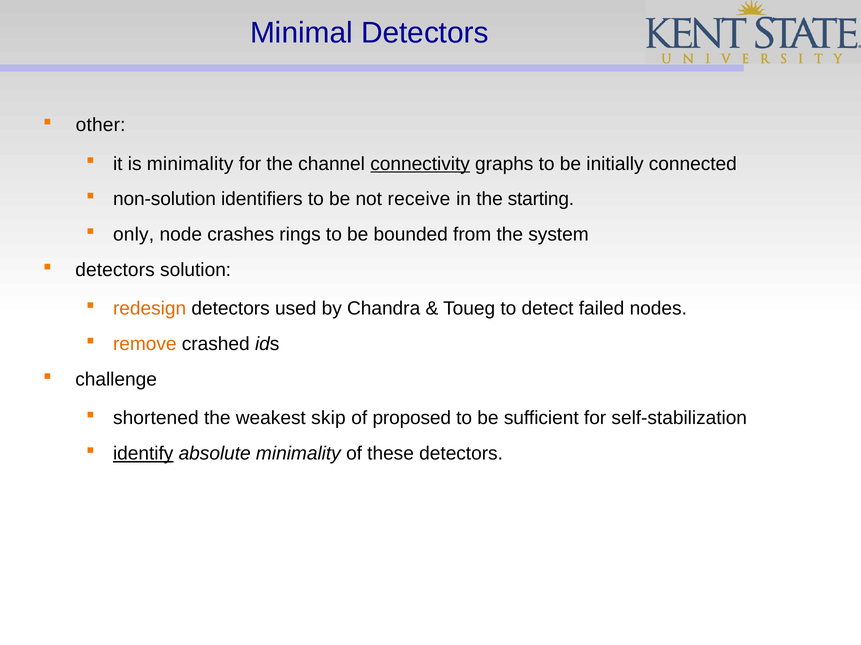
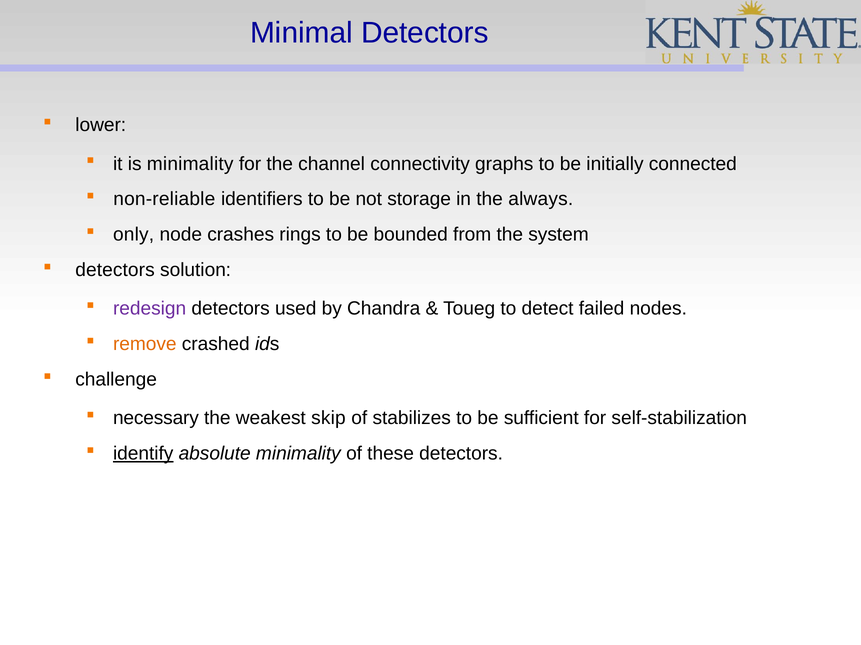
other: other -> lower (101, 125)
connectivity underline: present -> none (420, 164)
non-solution: non-solution -> non-reliable (164, 199)
receive: receive -> storage (419, 199)
starting: starting -> always (541, 199)
redesign colour: orange -> purple (150, 309)
shortened: shortened -> necessary (156, 419)
proposed: proposed -> stabilizes (412, 419)
